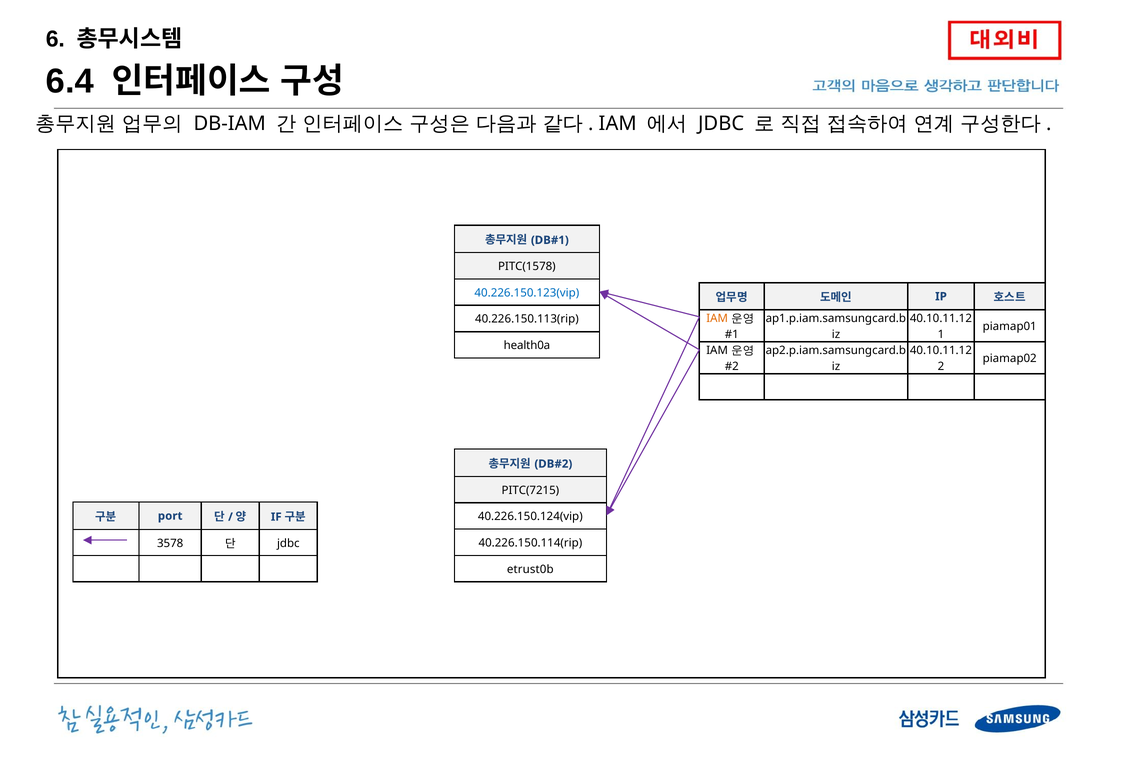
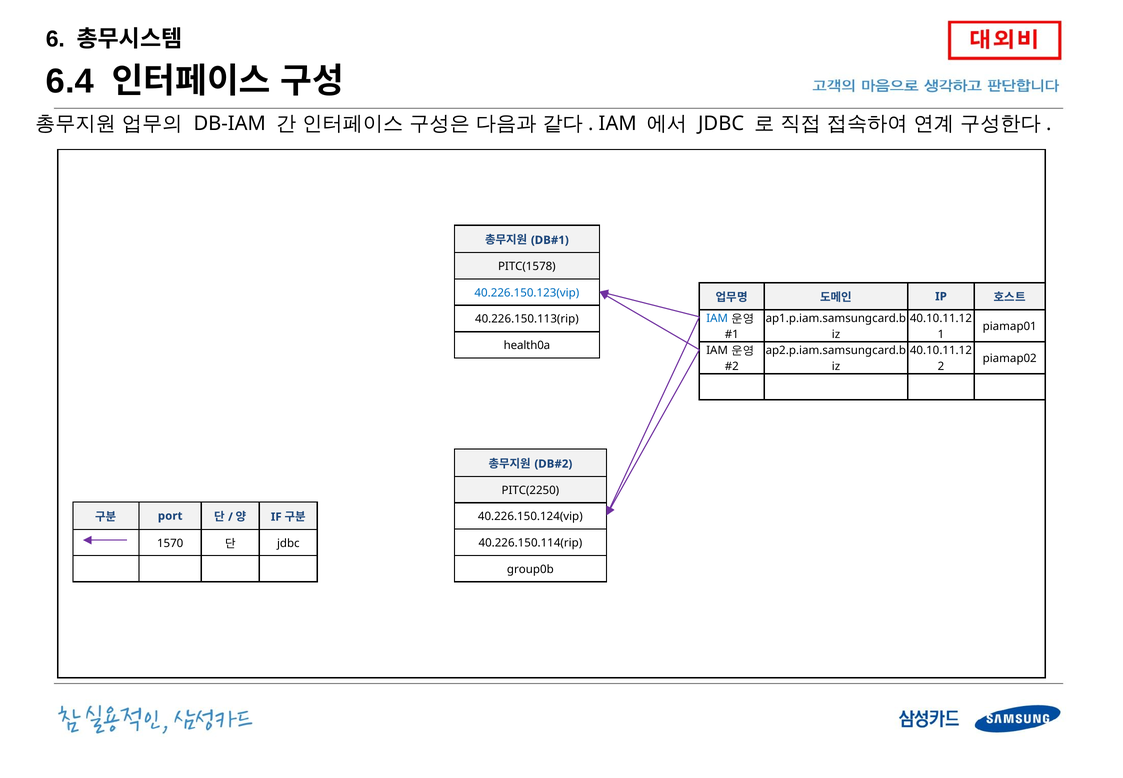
IAM colour: orange -> blue (717, 318)
PITC(7215: PITC(7215 -> PITC(2250 (530, 490)
3578: 3578 -> 1570 (170, 543)
etrust0b: etrust0b -> group0b (530, 569)
